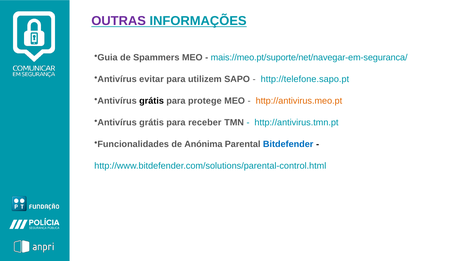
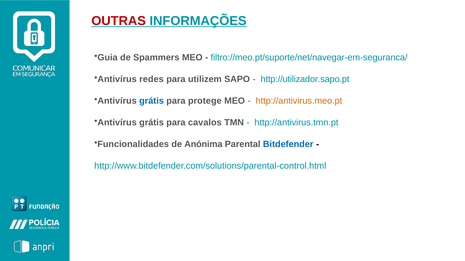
OUTRAS colour: purple -> red (119, 21)
mais://meo.pt/suporte/net/navegar-em-seguranca/: mais://meo.pt/suporte/net/navegar-em-seguranca/ -> filtro://meo.pt/suporte/net/navegar-em-seguranca/ (309, 58)
evitar: evitar -> redes (152, 79)
http://telefone.sapo.pt: http://telefone.sapo.pt -> http://utilizador.sapo.pt (305, 79)
grátis colour: black -> blue (152, 101)
receber: receber -> cavalos (205, 123)
